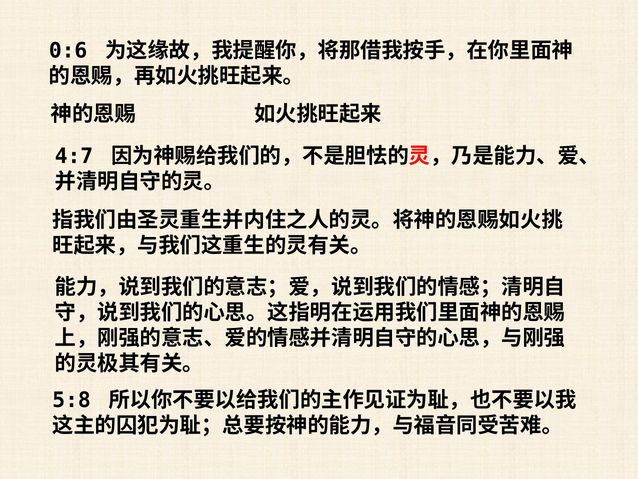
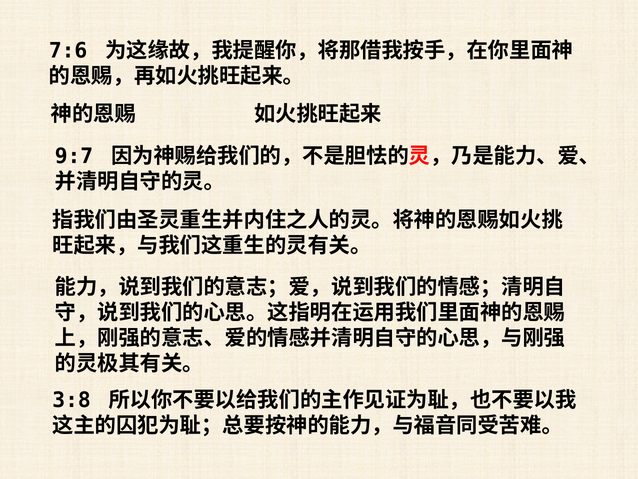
0:6: 0:6 -> 7:6 (68, 51)
4:7: 4:7 -> 9:7 (74, 156)
5:8: 5:8 -> 3:8 (72, 400)
